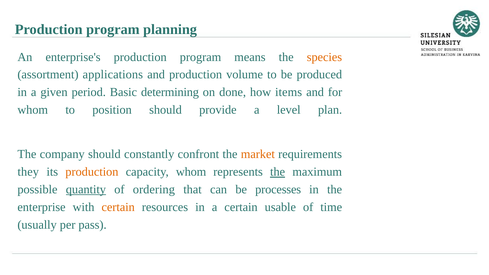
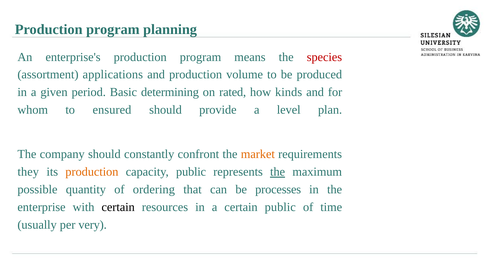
species colour: orange -> red (324, 57)
done: done -> rated (233, 92)
items: items -> kinds (289, 92)
position: position -> ensured (112, 110)
capacity whom: whom -> public (191, 172)
quantity underline: present -> none (86, 190)
certain colour: orange -> black (118, 207)
certain usable: usable -> public (280, 207)
pass: pass -> very (93, 225)
